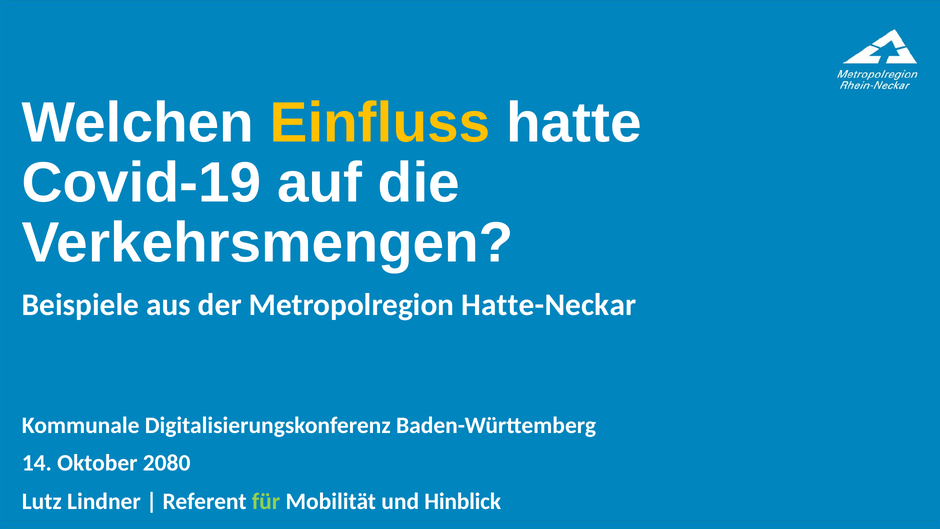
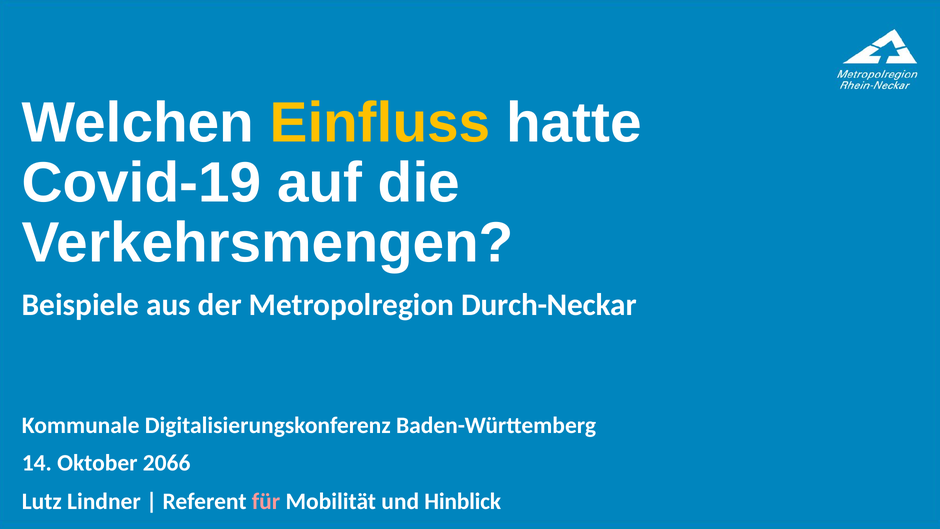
Hatte-Neckar: Hatte-Neckar -> Durch-Neckar (549, 305)
2080: 2080 -> 2066 (167, 463)
für colour: light green -> pink (266, 501)
